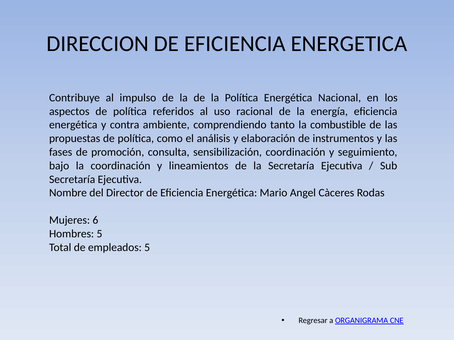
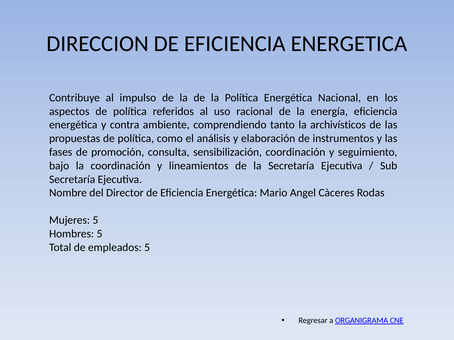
combustible: combustible -> archivísticos (338, 125)
Mujeres 6: 6 -> 5 (95, 220)
